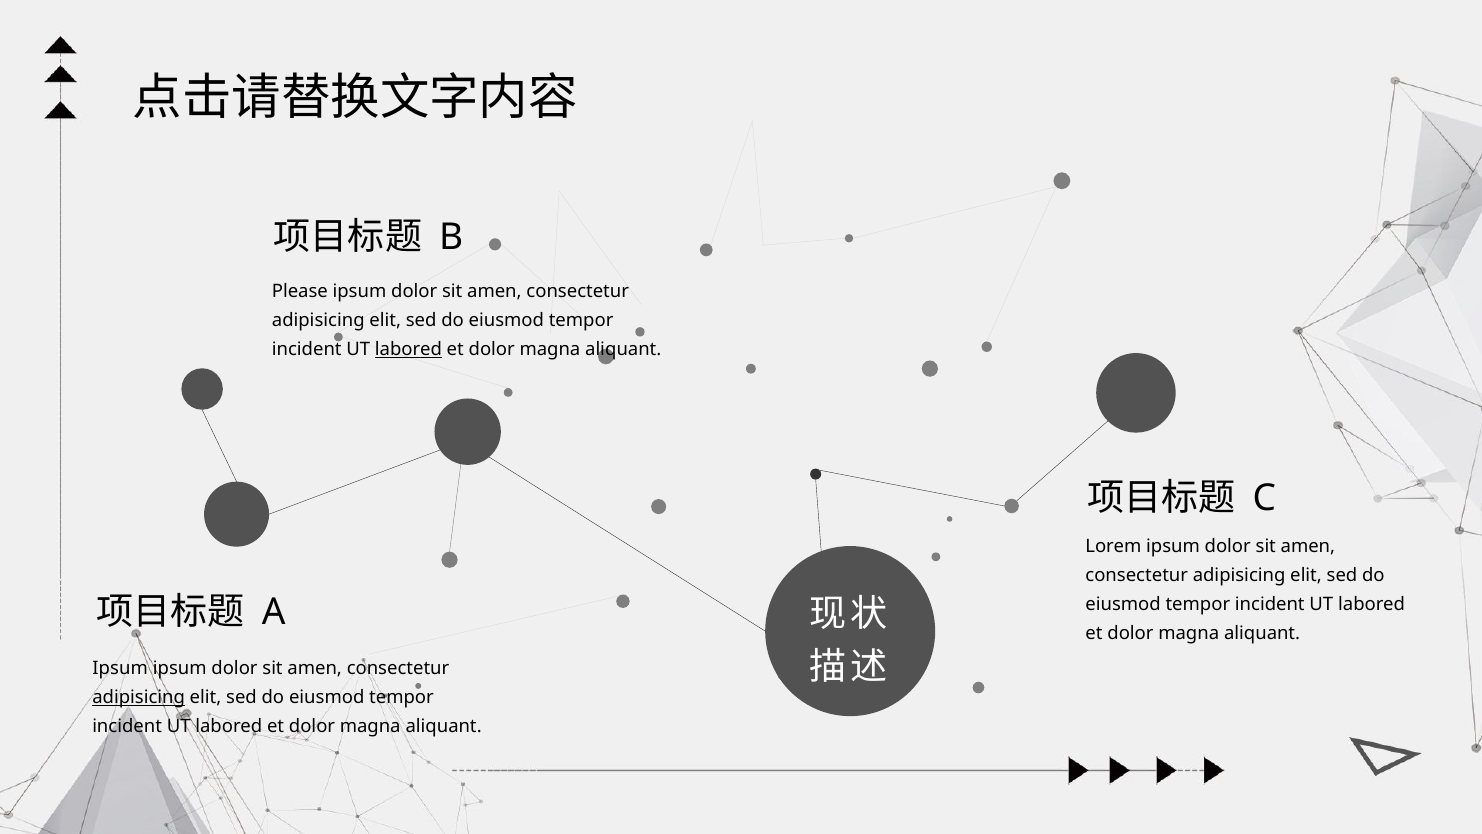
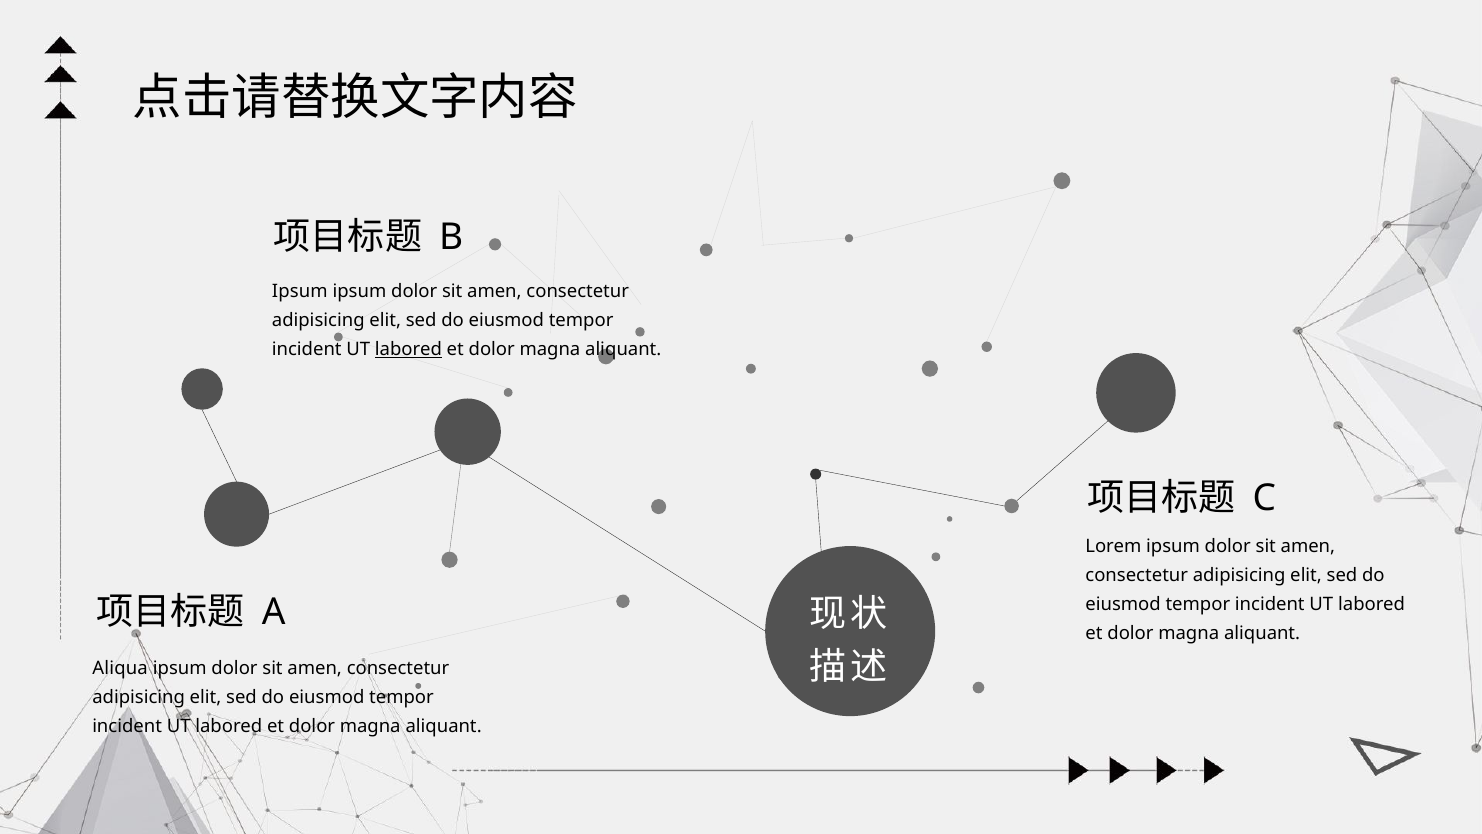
Please: Please -> Ipsum (300, 291)
Ipsum: Ipsum -> Aliqua (120, 668)
adipisicing underline: present -> none (139, 697)
